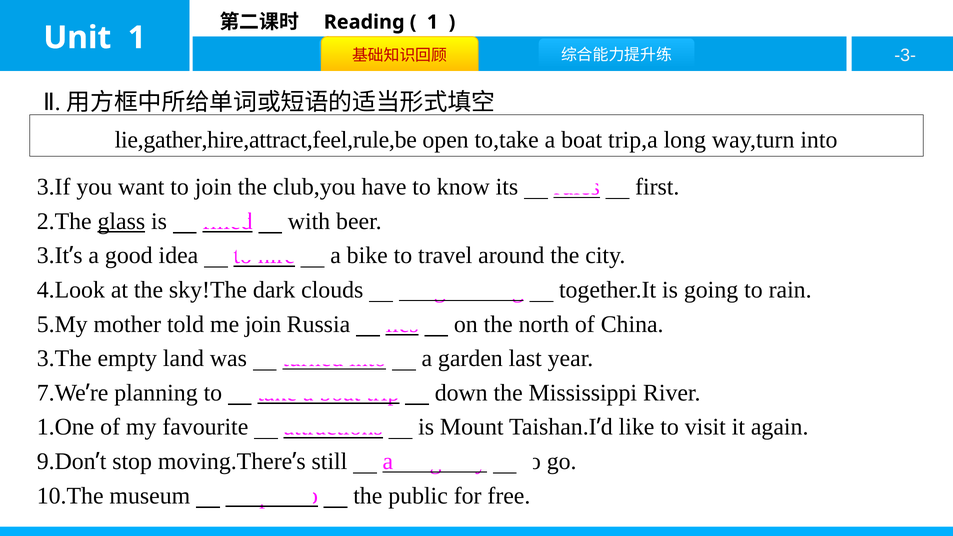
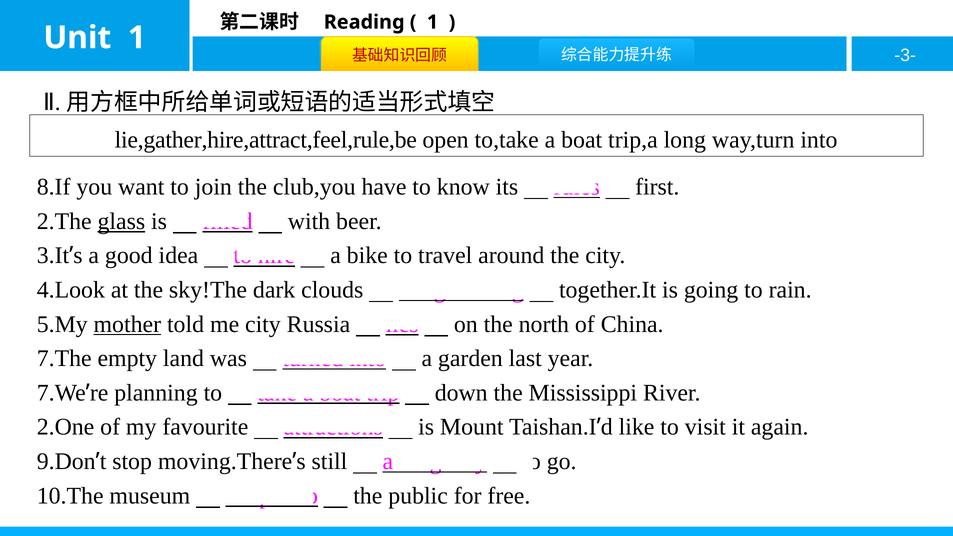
3.If: 3.If -> 8.If (54, 187)
mother underline: none -> present (127, 324)
me join: join -> city (263, 324)
3.The: 3.The -> 7.The (64, 359)
1.One: 1.One -> 2.One (66, 427)
